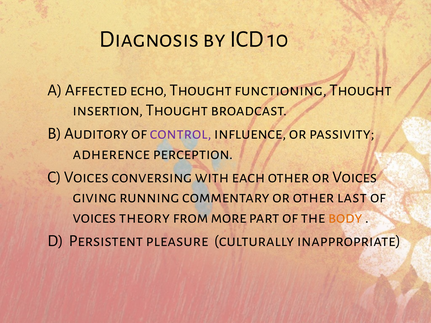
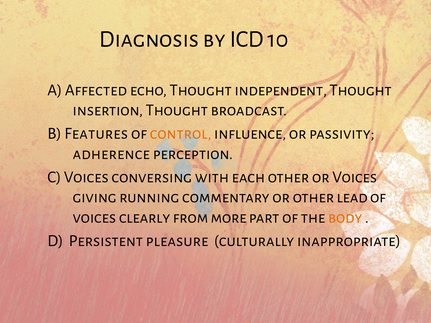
functioning: functioning -> independent (281, 90)
Auditory: Auditory -> Features (96, 133)
control colour: purple -> orange (180, 133)
last: last -> lead (352, 197)
theory: theory -> clearly (145, 217)
